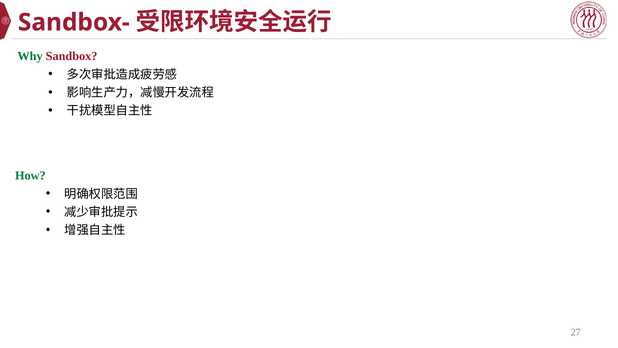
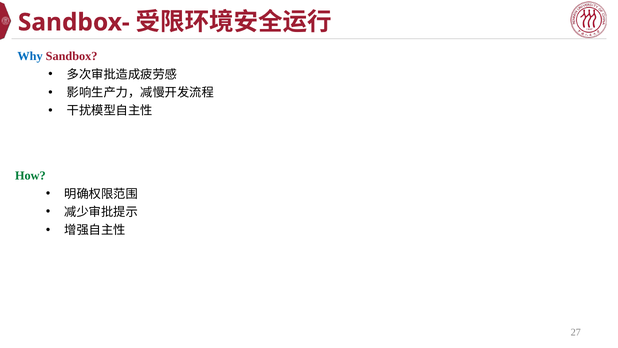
Why colour: green -> blue (30, 56)
